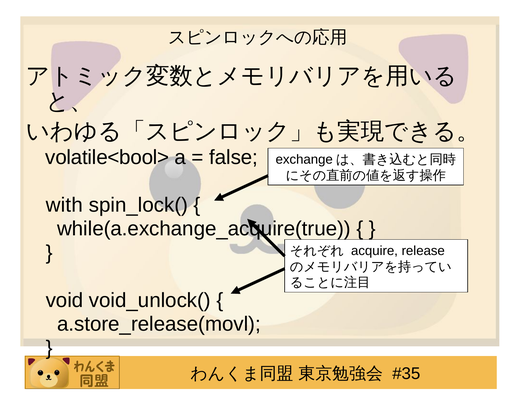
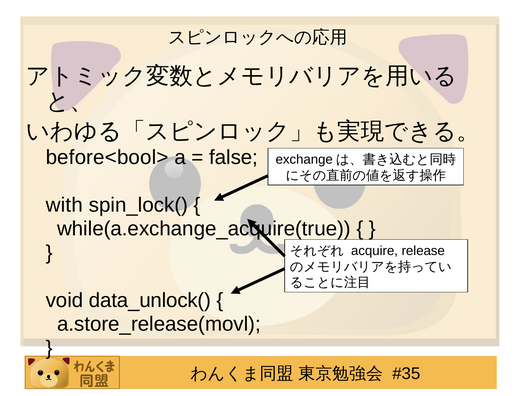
volatile<bool>: volatile<bool> -> before<bool> (107, 157)
void_unlock(: void_unlock( -> data_unlock( (150, 300)
